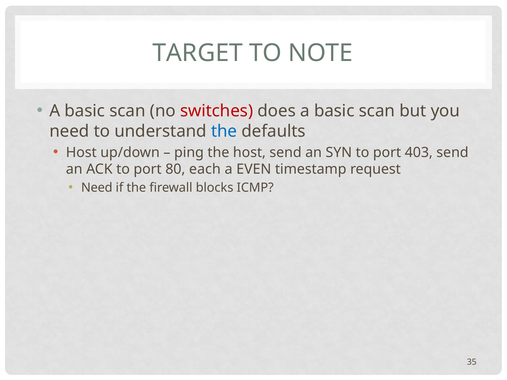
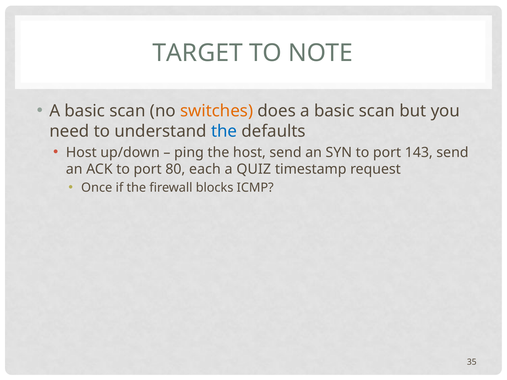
switches colour: red -> orange (217, 111)
403: 403 -> 143 (419, 153)
EVEN: EVEN -> QUIZ (254, 169)
Need: Need -> Once (97, 188)
